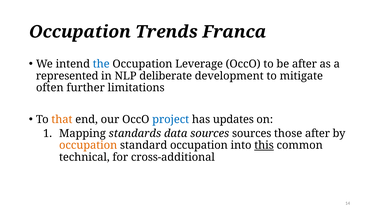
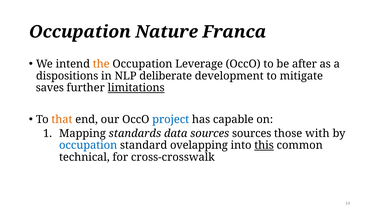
Trends: Trends -> Nature (167, 32)
the colour: blue -> orange (101, 64)
represented: represented -> dispositions (67, 76)
often: often -> saves (50, 88)
limitations underline: none -> present (136, 88)
updates: updates -> capable (233, 120)
those after: after -> with (317, 134)
occupation colour: orange -> blue (88, 145)
standard occupation: occupation -> ovelapping (199, 145)
cross-additional: cross-additional -> cross-crosswalk (173, 157)
